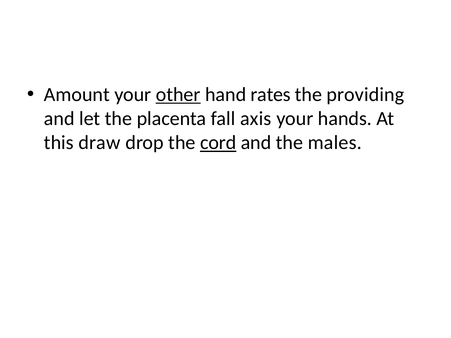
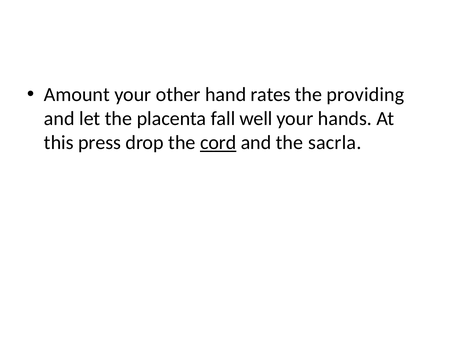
other underline: present -> none (178, 95)
axis: axis -> well (256, 119)
draw: draw -> press (100, 143)
males: males -> sacrla (335, 143)
